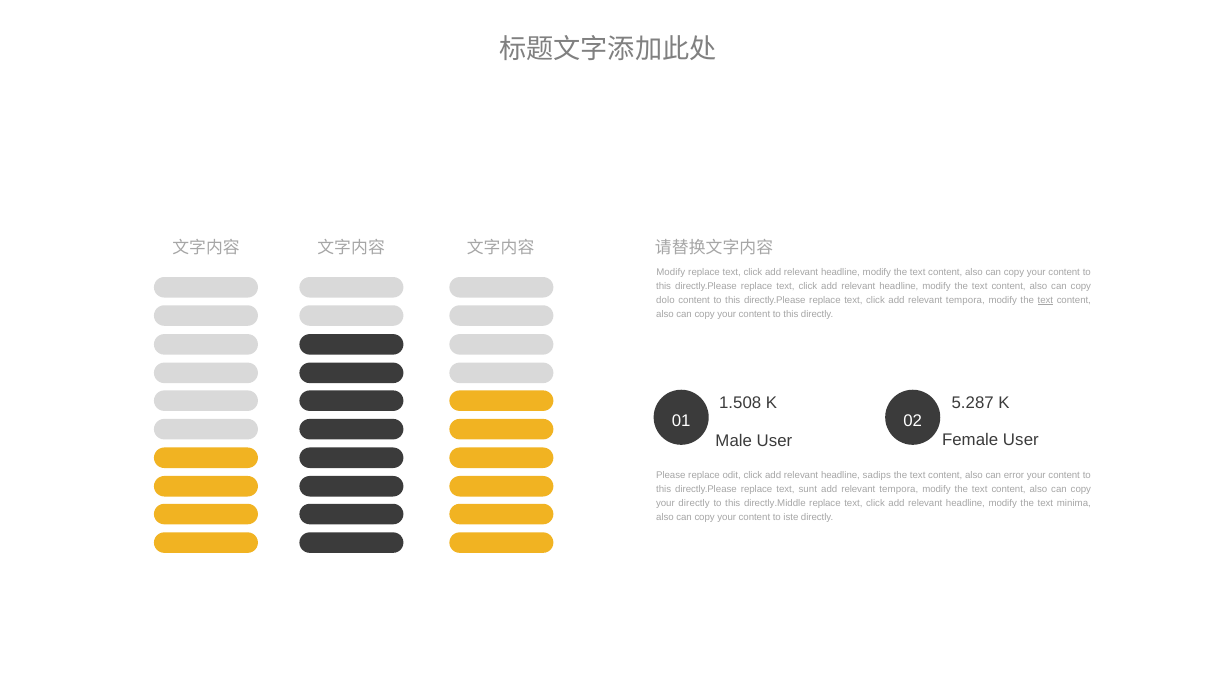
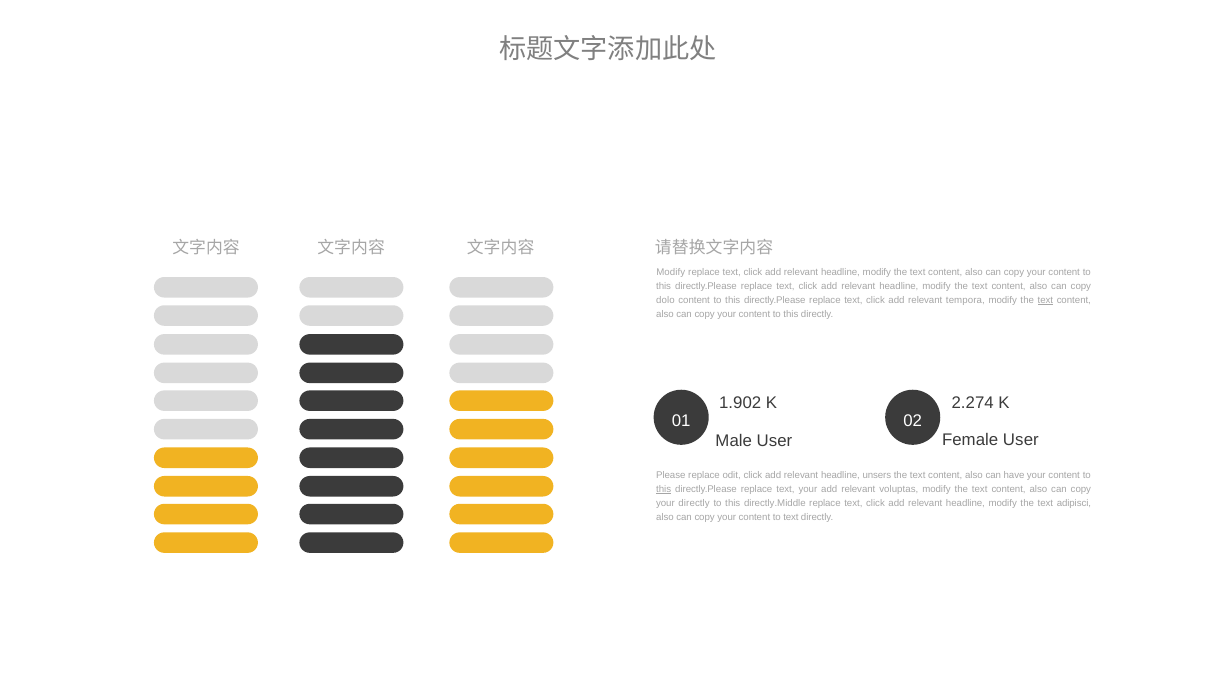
1.508: 1.508 -> 1.902 (740, 402)
5.287: 5.287 -> 2.274 (973, 402)
sadips: sadips -> unsers (877, 475)
error: error -> have (1014, 475)
this underline: none -> present (664, 489)
text sunt: sunt -> your (808, 489)
tempora: tempora -> voluptas (899, 489)
minima: minima -> adipisci (1074, 503)
to iste: iste -> text (791, 517)
